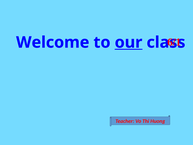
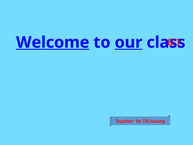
Welcome underline: none -> present (53, 42)
